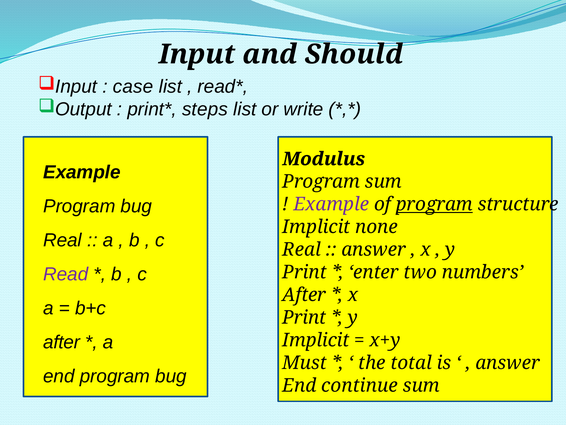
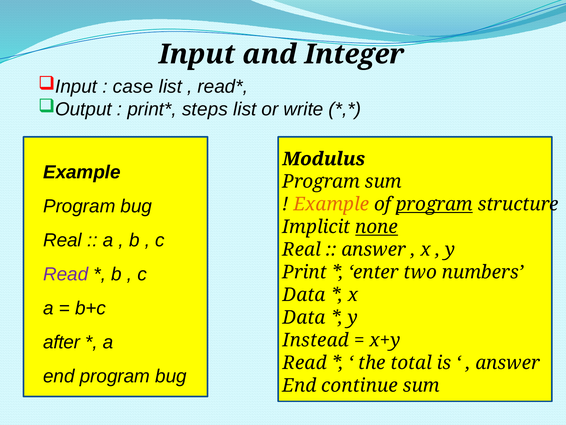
Should: Should -> Integer (354, 54)
Example colour: purple -> orange (331, 204)
none underline: none -> present (377, 227)
After: After -> Data (304, 295)
Print: Print -> Data (304, 317)
Implicit: Implicit -> Instead (316, 340)
Must: Must -> Read (304, 363)
